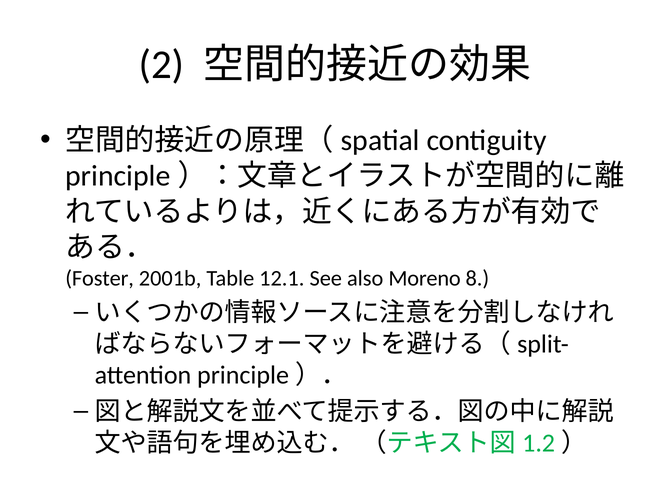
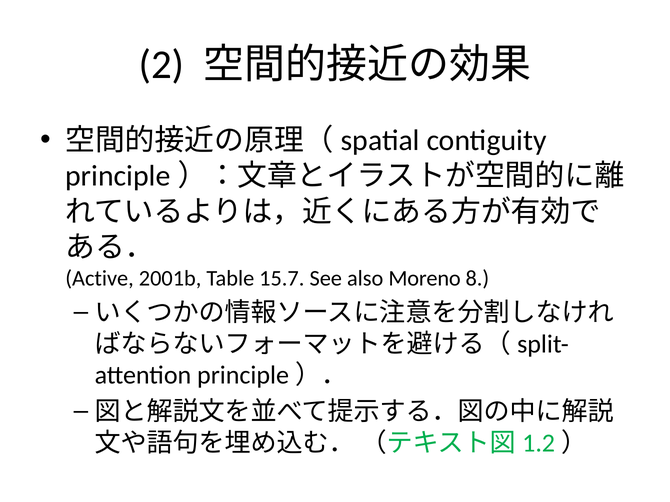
Foster: Foster -> Active (100, 279)
12.1: 12.1 -> 15.7 (282, 279)
